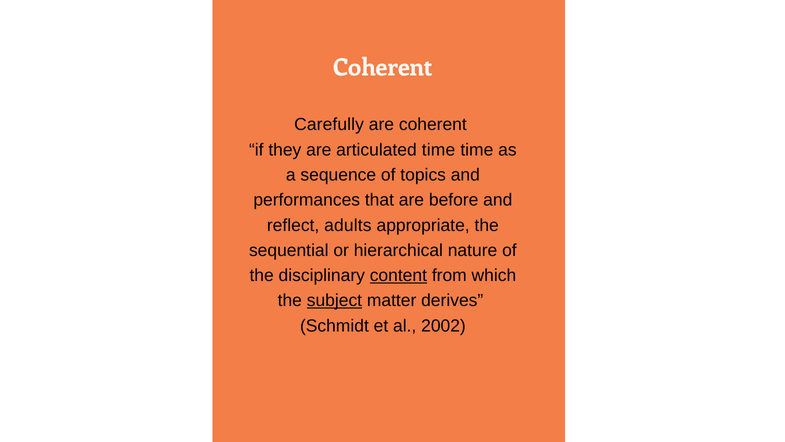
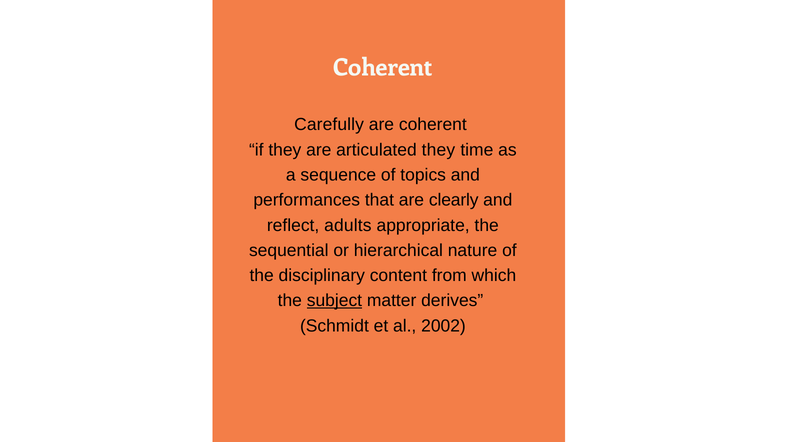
articulated time: time -> they (438, 150)
before: before -> clearly (454, 200)
content underline: present -> none (398, 275)
